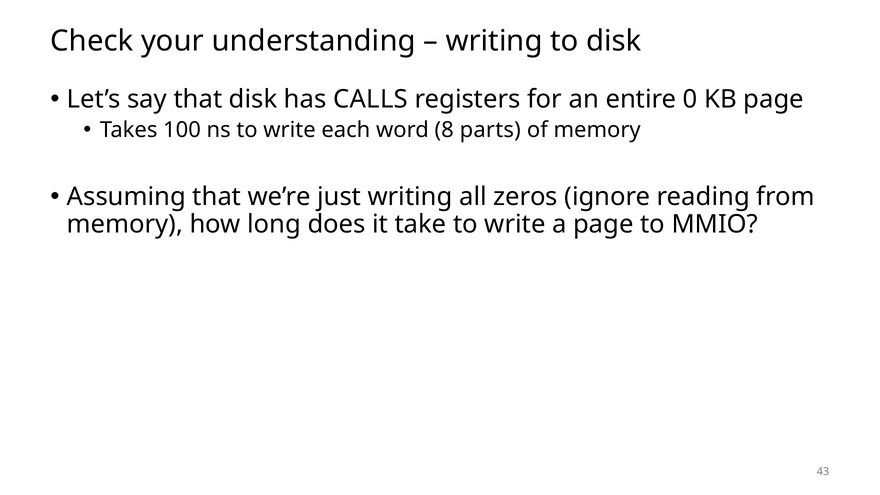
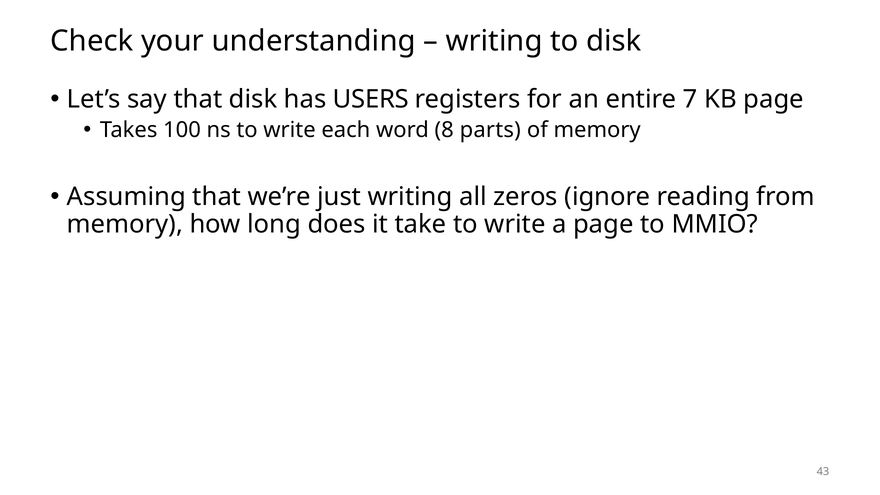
CALLS: CALLS -> USERS (371, 100)
0: 0 -> 7 (690, 100)
